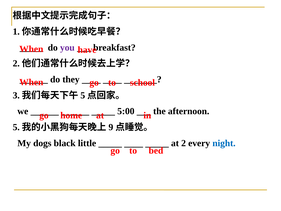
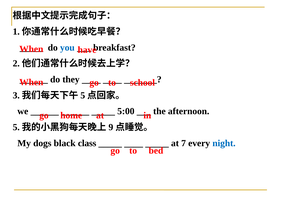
you colour: purple -> blue (67, 47)
little: little -> class (87, 143)
2: 2 -> 7 (184, 143)
